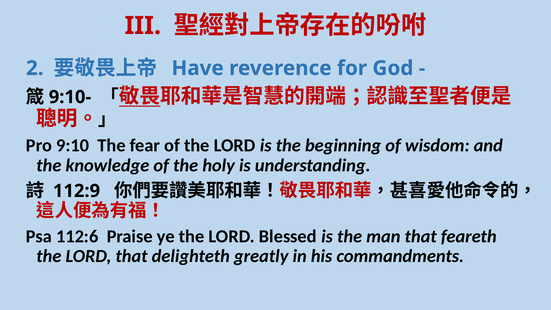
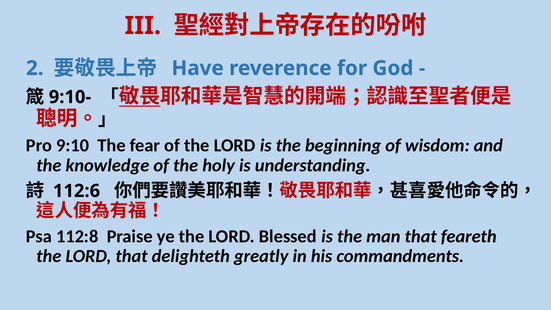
112:9: 112:9 -> 112:6 (77, 191)
112:6: 112:6 -> 112:8 (77, 236)
